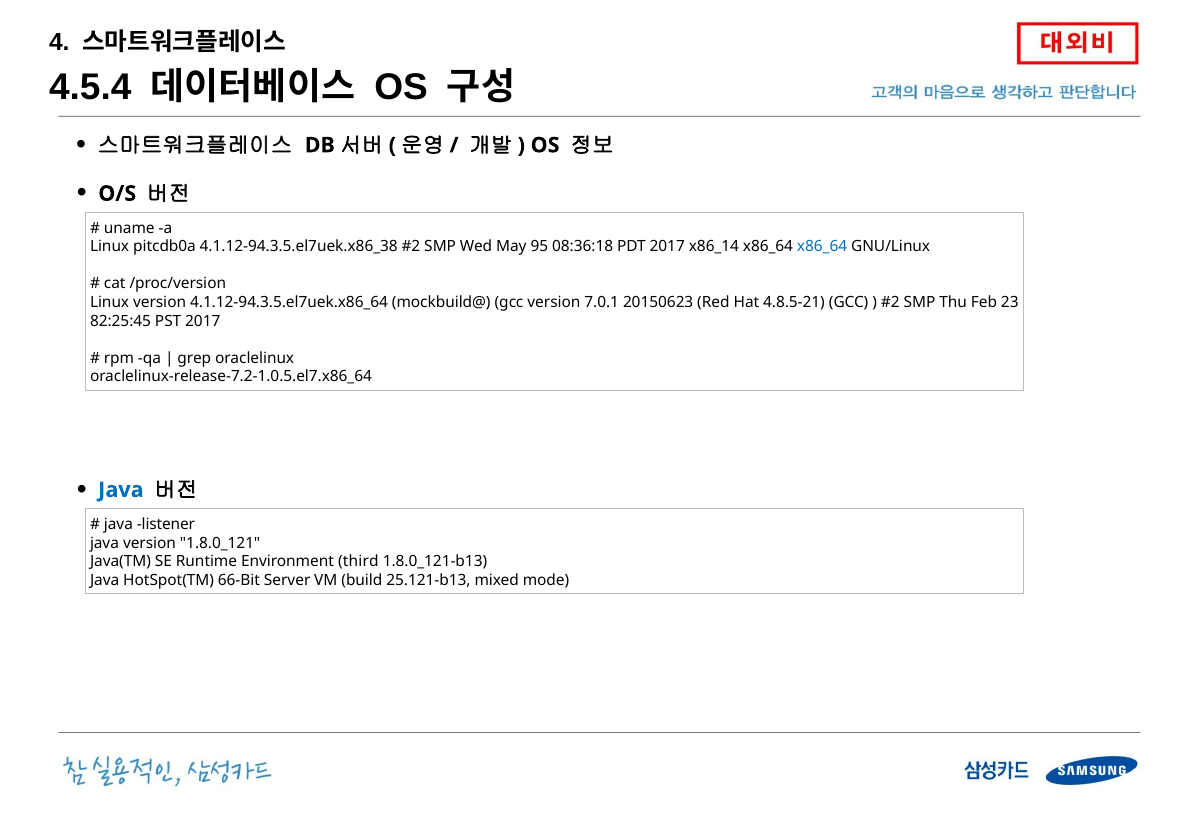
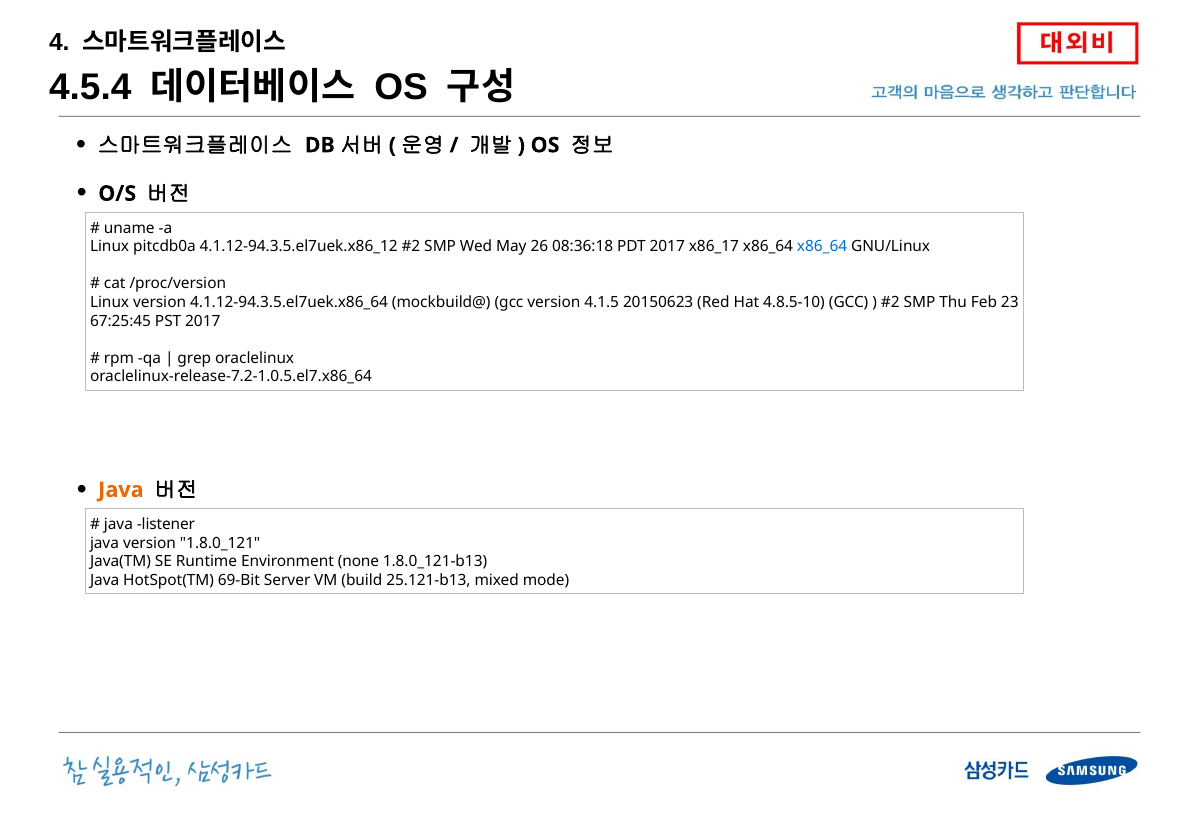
4.1.12-94.3.5.el7uek.x86_38: 4.1.12-94.3.5.el7uek.x86_38 -> 4.1.12-94.3.5.el7uek.x86_12 (299, 247)
95: 95 -> 26 (539, 247)
x86_14: x86_14 -> x86_17 (714, 247)
7.0.1: 7.0.1 -> 4.1.5 (602, 302)
4.8.5-21: 4.8.5-21 -> 4.8.5-10 (794, 302)
82:25:45: 82:25:45 -> 67:25:45 (121, 321)
Java colour: blue -> orange (121, 490)
third: third -> none (358, 561)
66-Bit: 66-Bit -> 69-Bit (239, 580)
